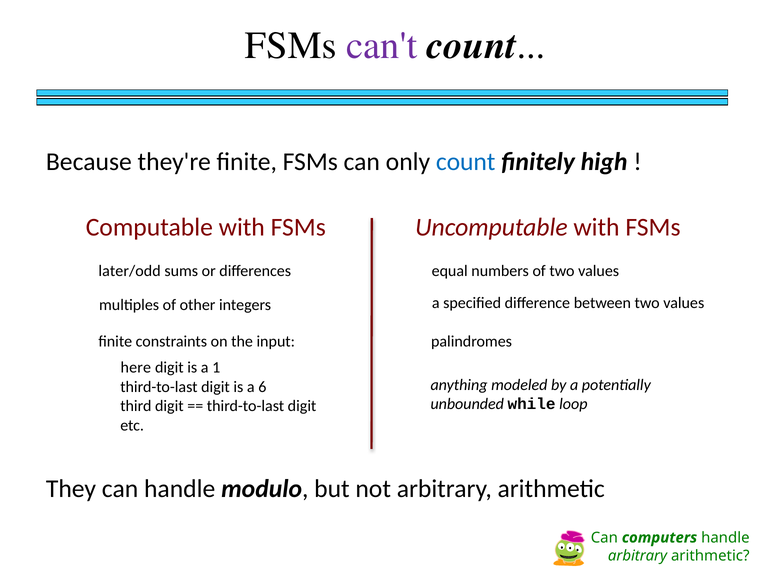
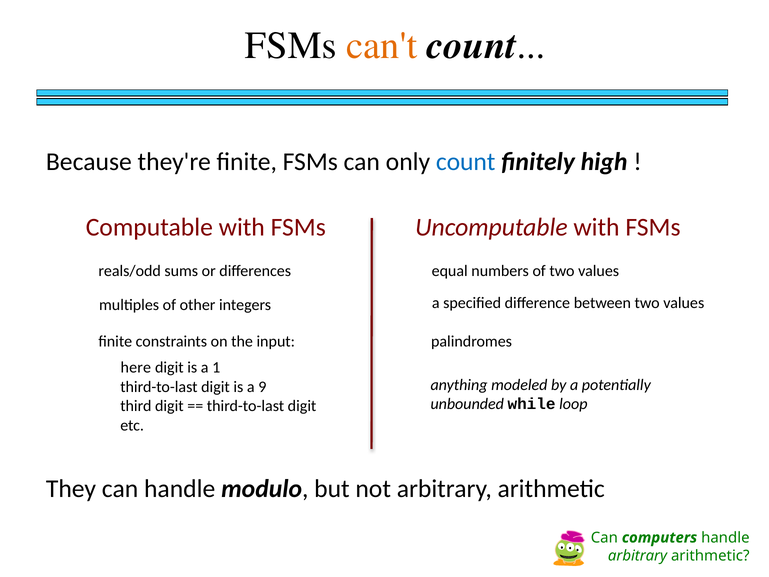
can't colour: purple -> orange (382, 46)
later/odd: later/odd -> reals/odd (130, 271)
6: 6 -> 9 (262, 387)
